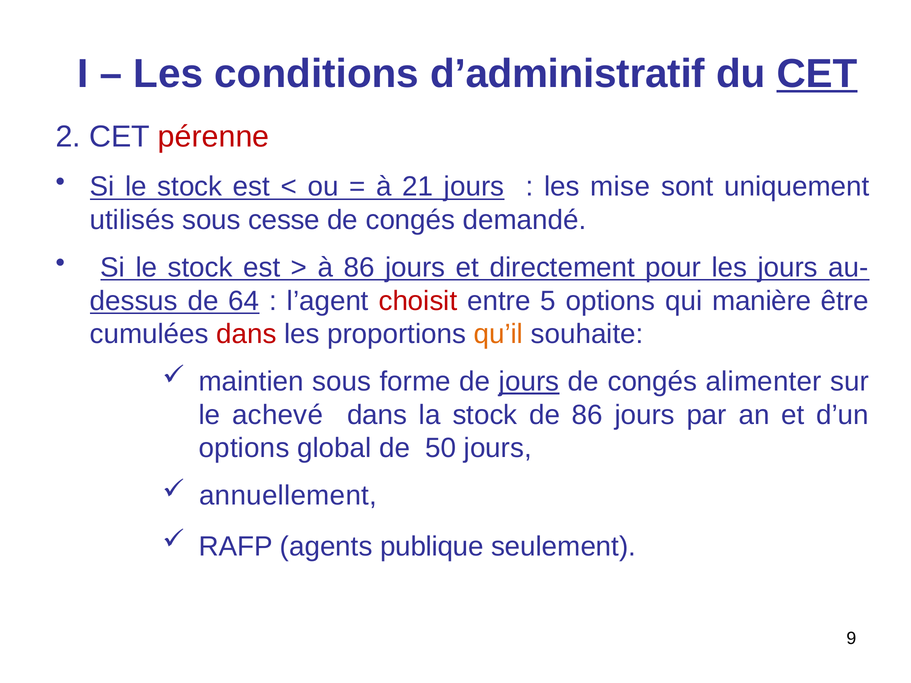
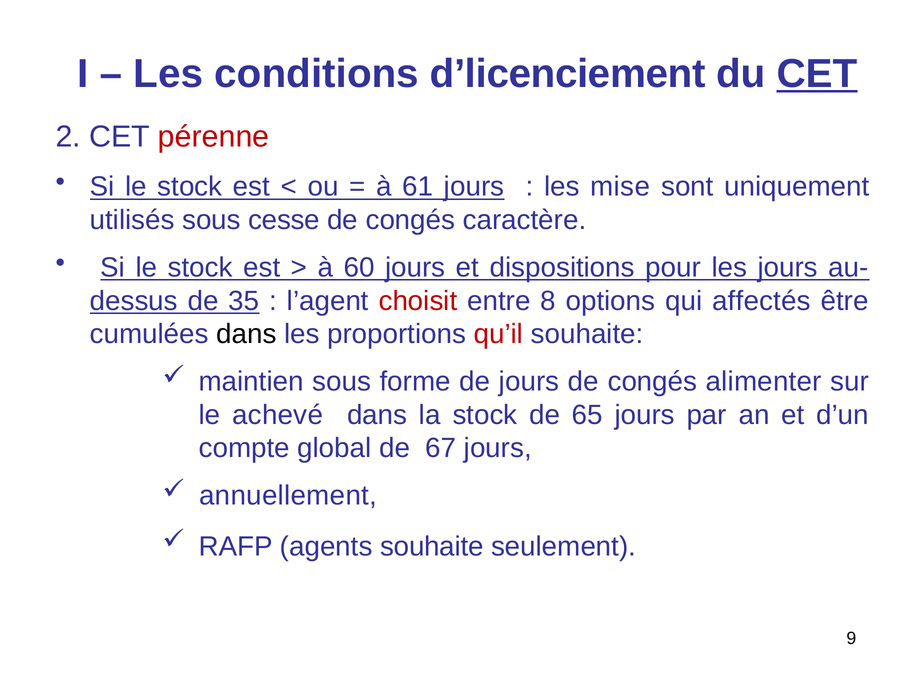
d’administratif: d’administratif -> d’licenciement (568, 74)
21: 21 -> 61 (418, 187)
demandé: demandé -> caractère (525, 220)
à 86: 86 -> 60 (359, 268)
directement: directement -> dispositions (562, 268)
64: 64 -> 35 (244, 301)
5: 5 -> 8 (548, 301)
manière: manière -> affectés (761, 301)
dans colour: red -> black (246, 334)
qu’il colour: orange -> red (498, 334)
jours underline: present -> none (529, 382)
de 86: 86 -> 65 (587, 415)
options: options -> compte (244, 448)
50: 50 -> 67 (441, 448)
agents publique: publique -> souhaite (432, 547)
